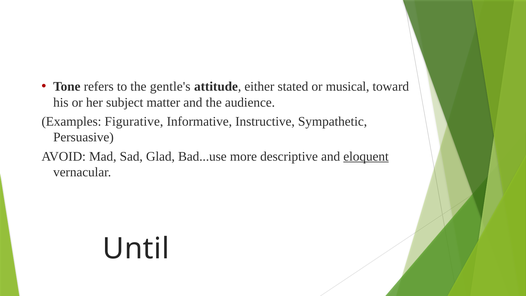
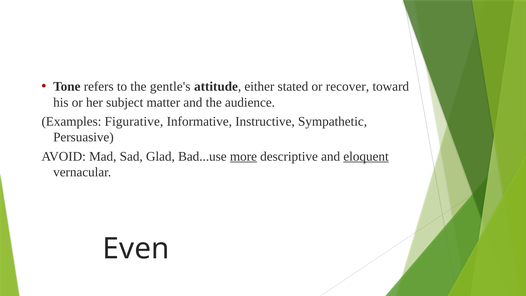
musical: musical -> recover (347, 87)
more underline: none -> present (243, 156)
Until: Until -> Even (136, 249)
